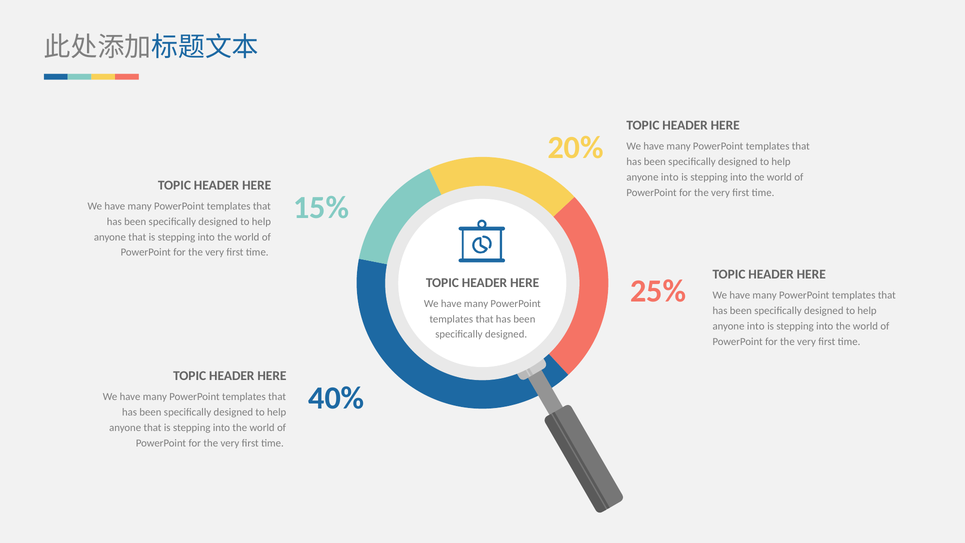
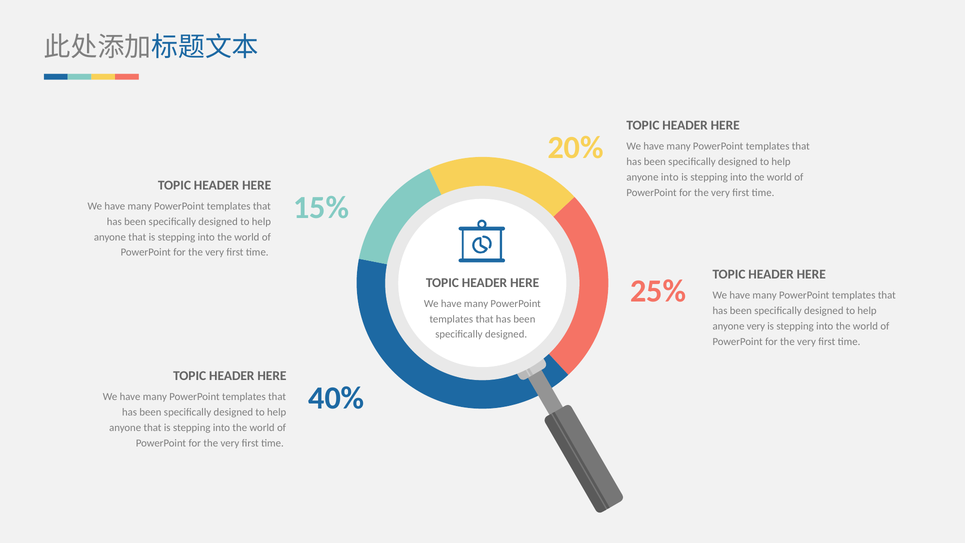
into: into -> very (756, 326)
